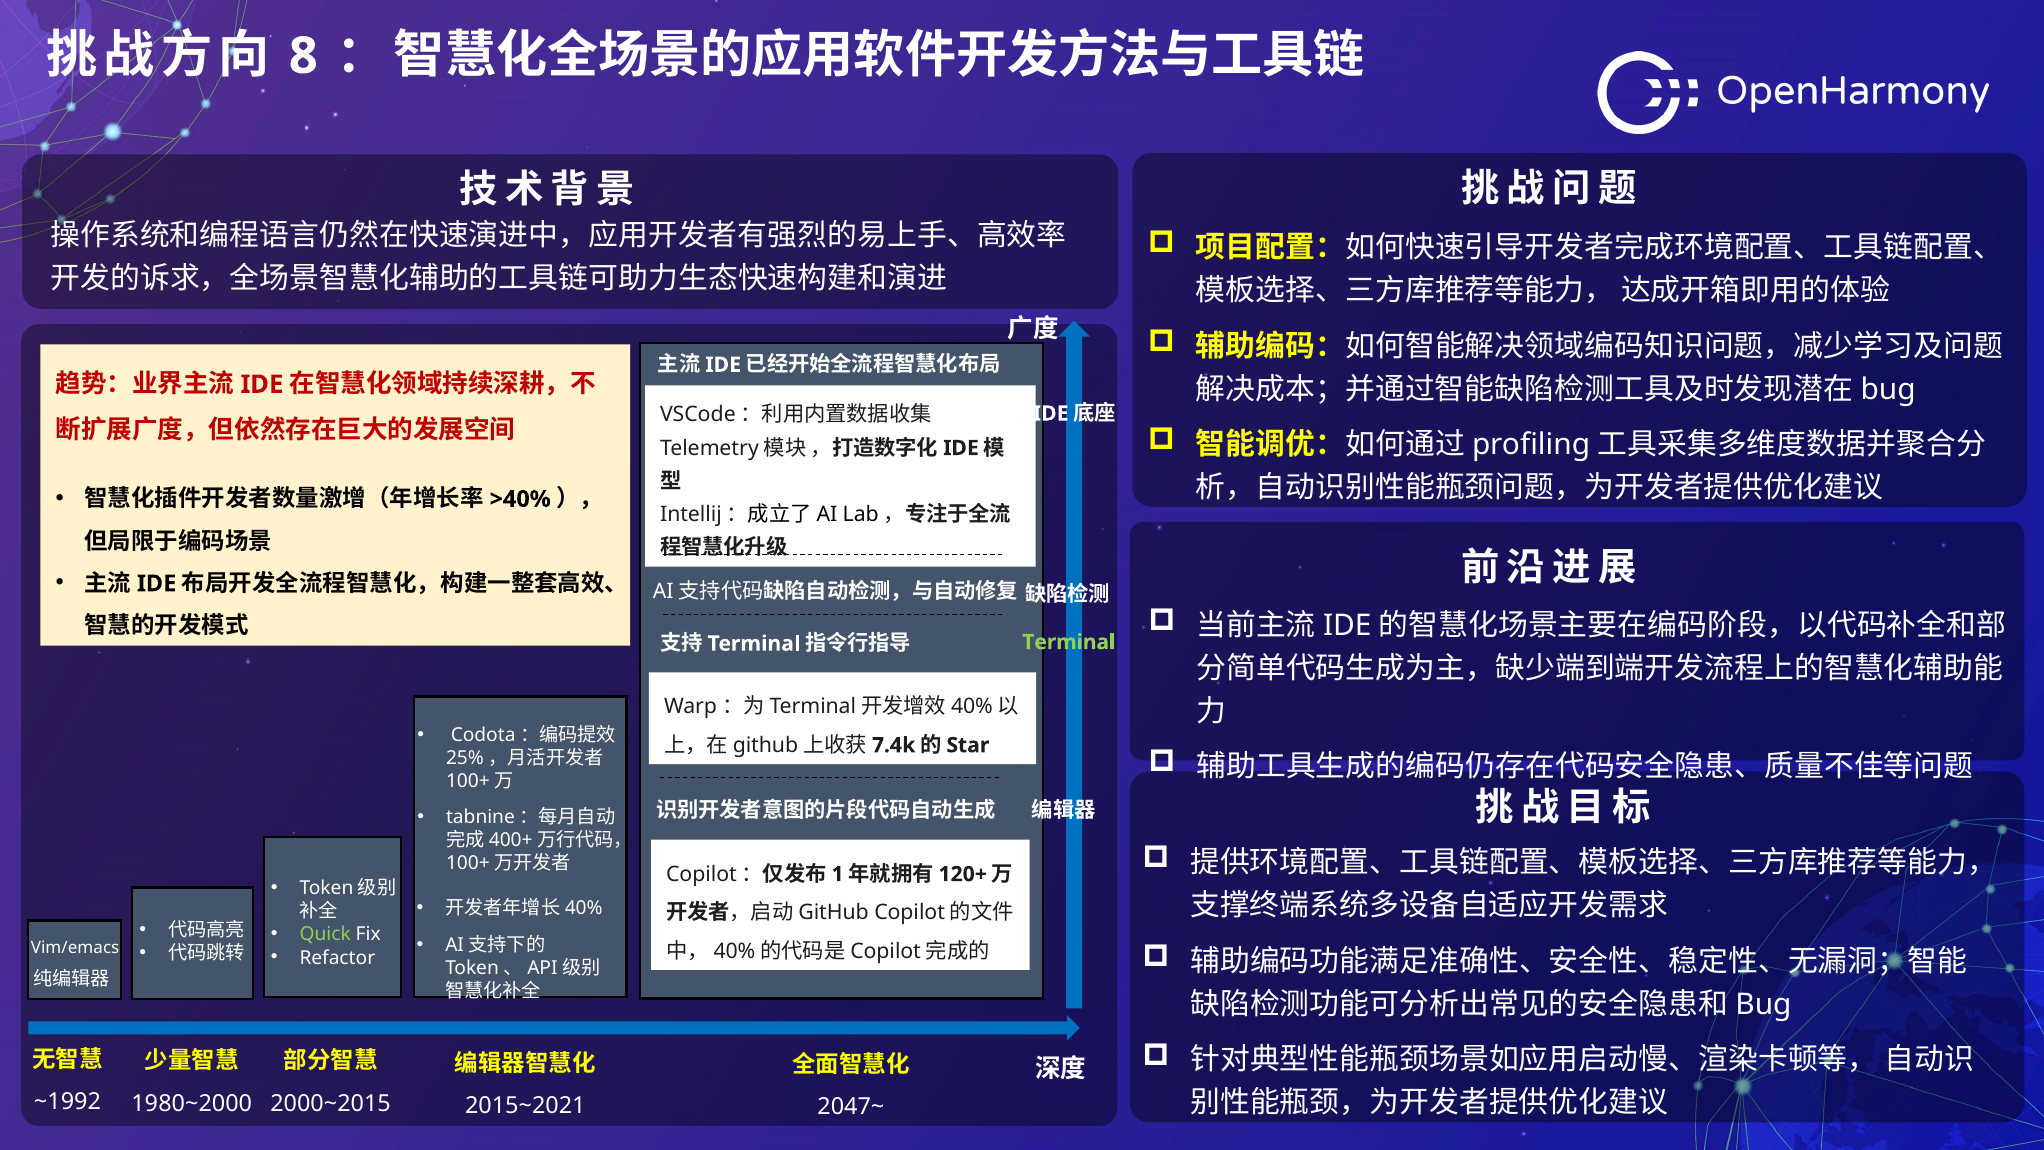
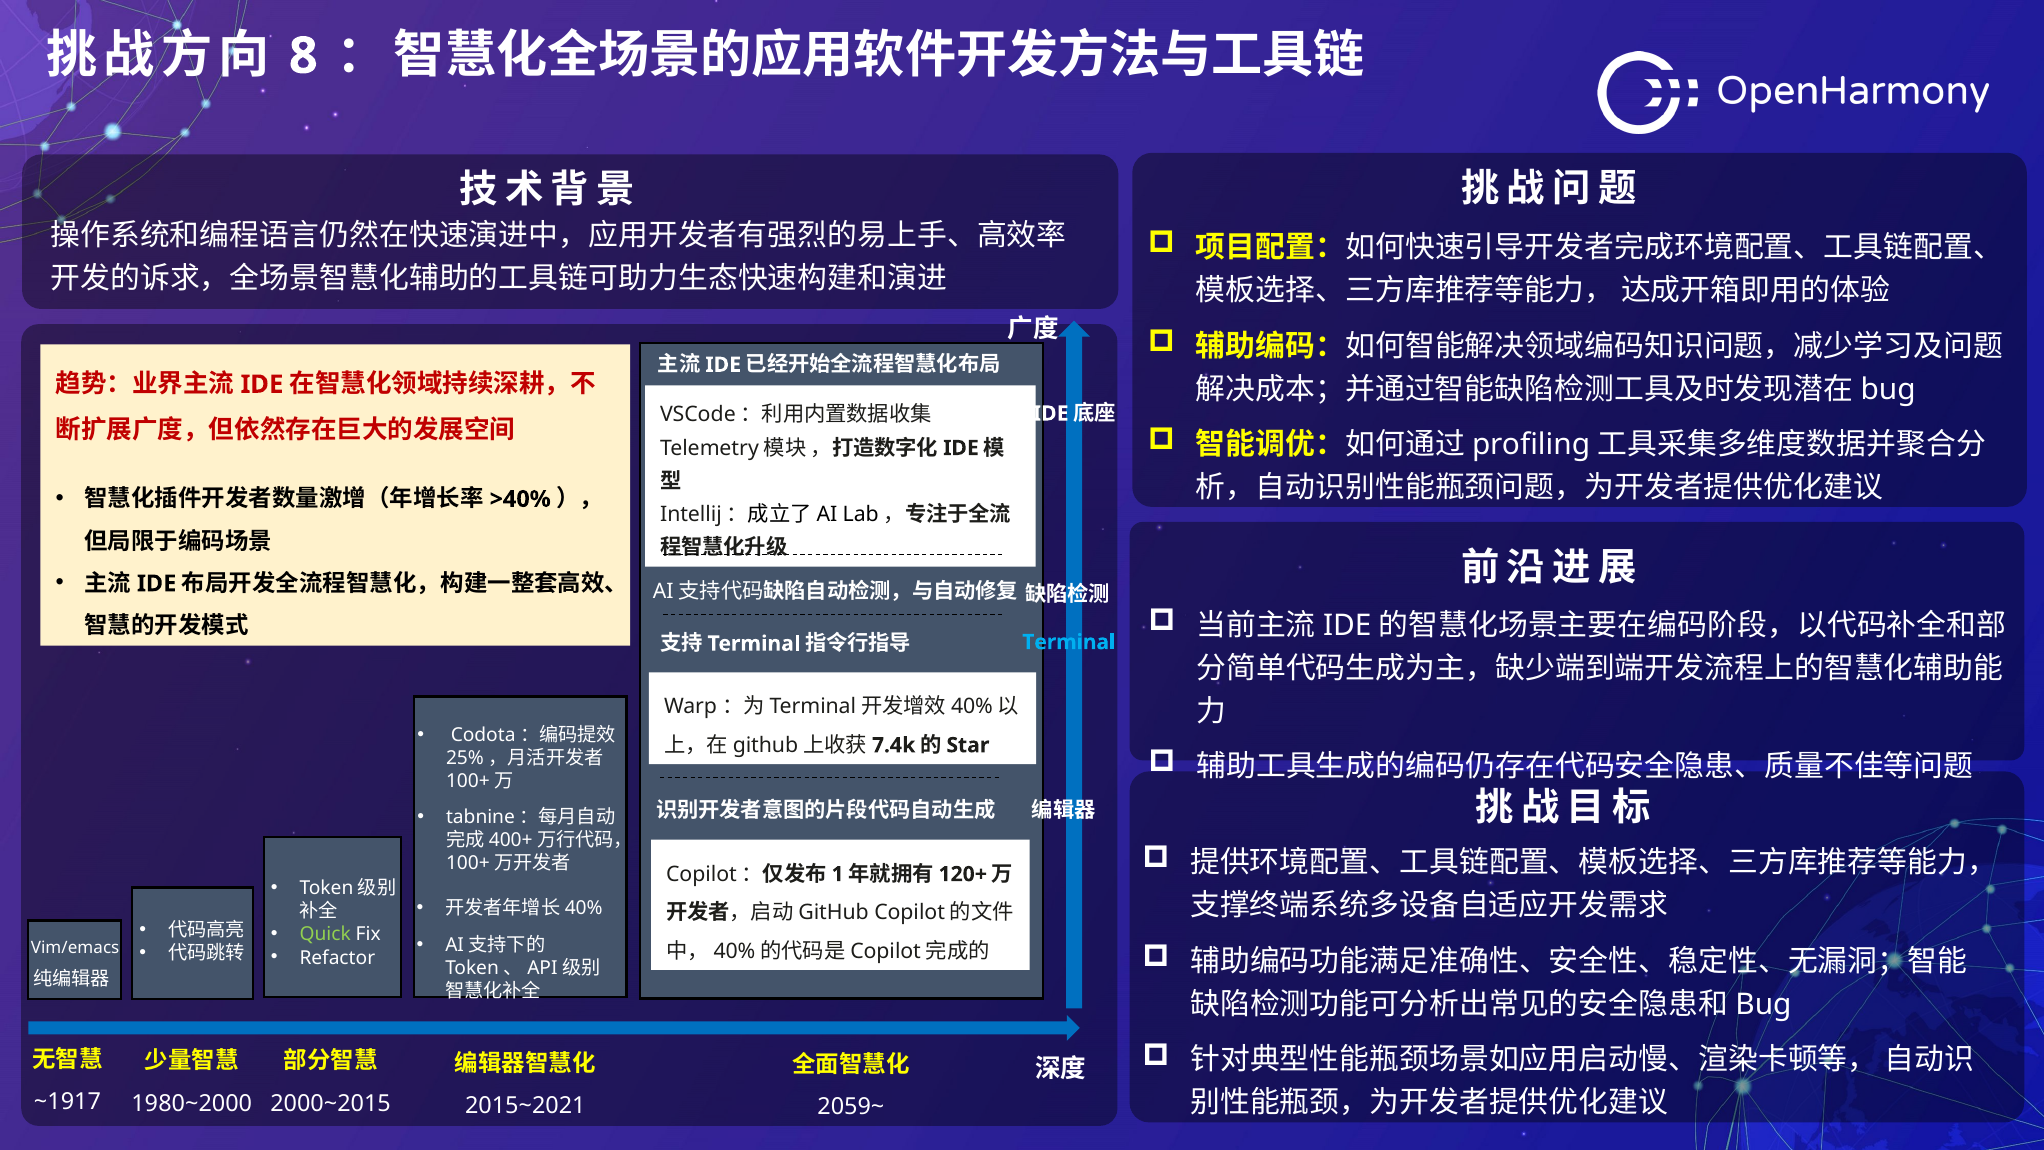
Terminal colour: light green -> light blue (1069, 642)
~1992: ~1992 -> ~1917 (67, 1102)
2047~: 2047~ -> 2059~ (851, 1107)
